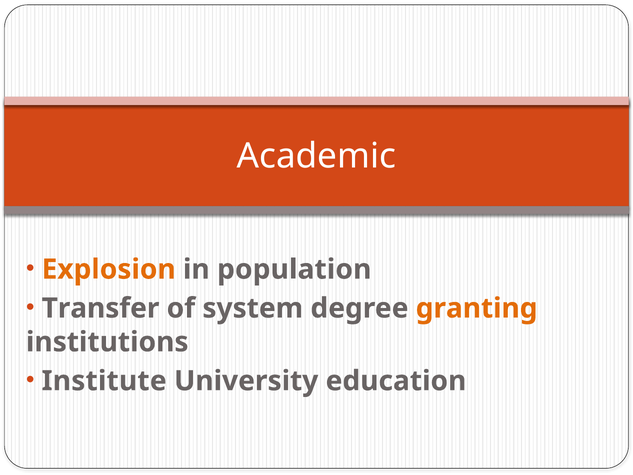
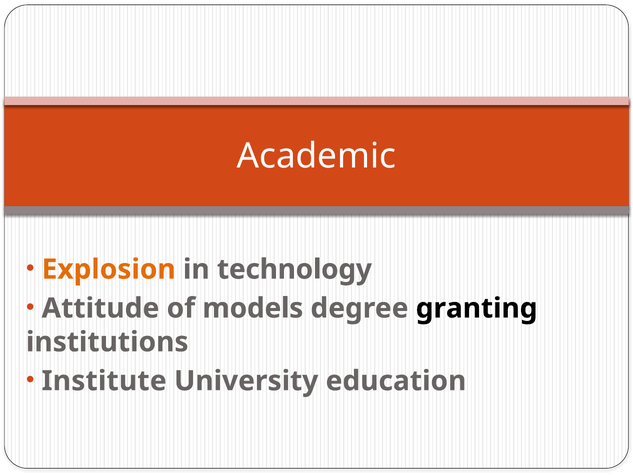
population: population -> technology (294, 269)
Transfer: Transfer -> Attitude (100, 308)
system: system -> models (253, 308)
granting colour: orange -> black (477, 308)
